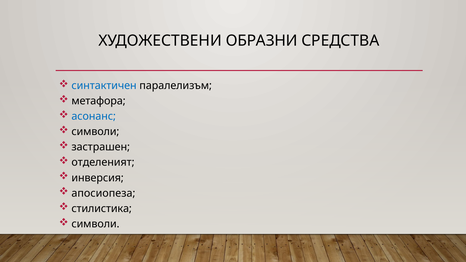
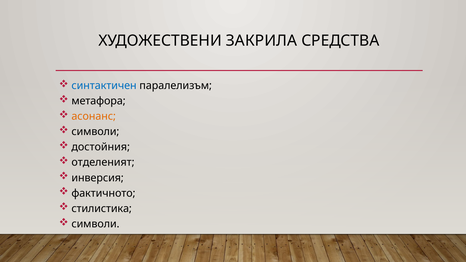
ОБРАЗНИ: ОБРАЗНИ -> ЗАКРИЛА (262, 41)
асонанс colour: blue -> orange (94, 116)
застрашен: застрашен -> достойния (101, 147)
апосиопеза: апосиопеза -> фактичното (103, 193)
